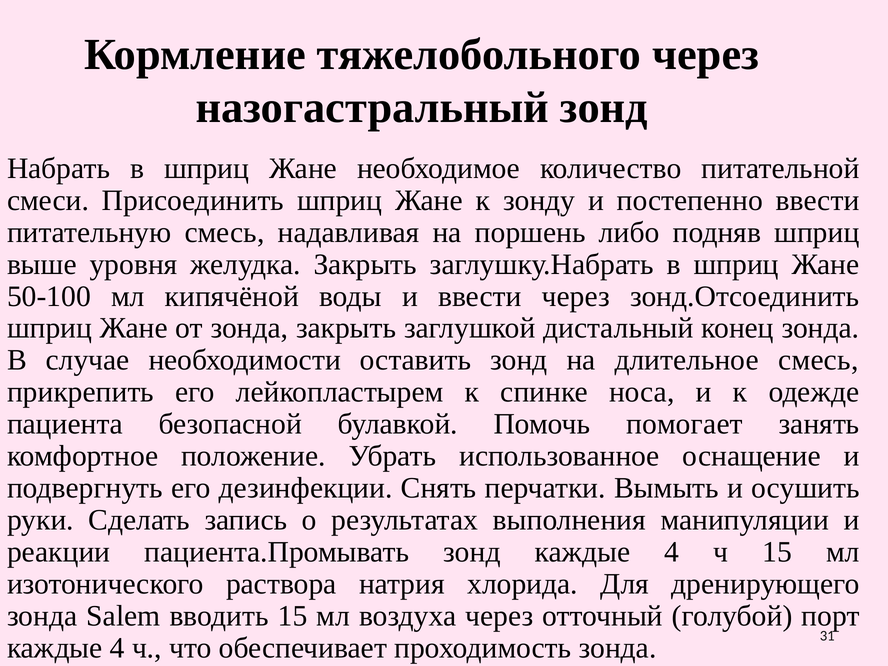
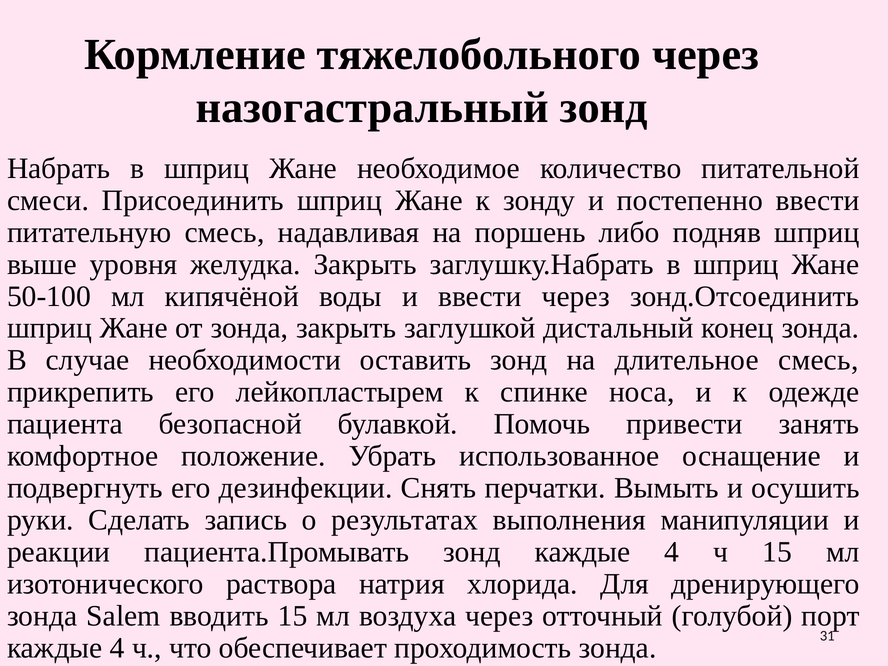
помогает: помогает -> привести (684, 424)
